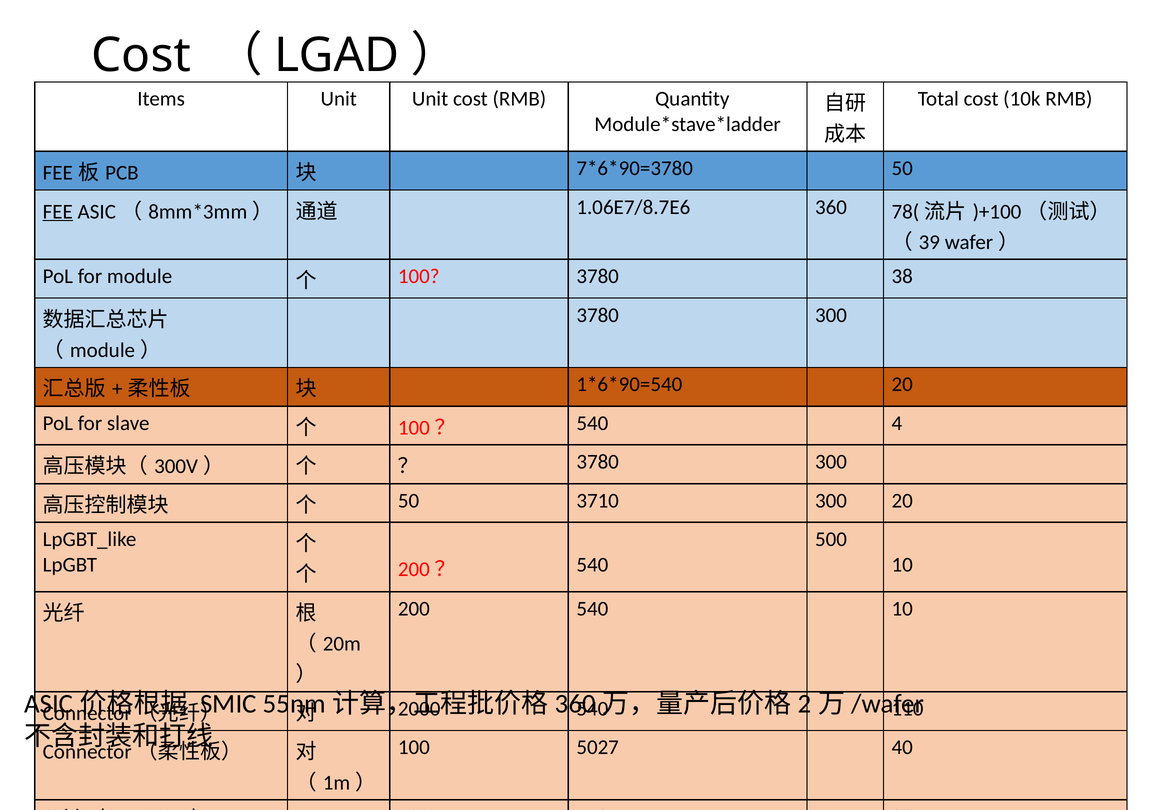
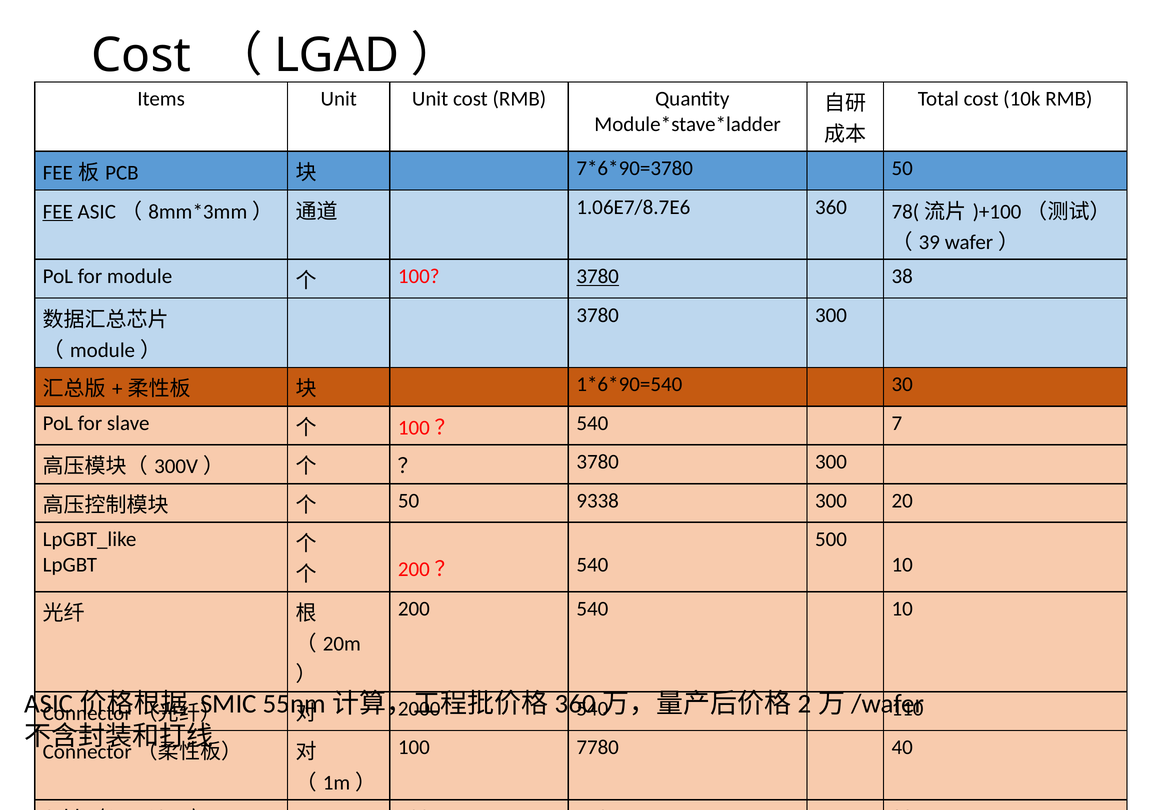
3780 underline: none -> present (598, 276)
20: 20 -> 30 (902, 384)
540 4: 4 -> 7 (897, 423)
3710: 3710 -> 9338 (598, 501)
5027: 5027 -> 7780 (598, 747)
